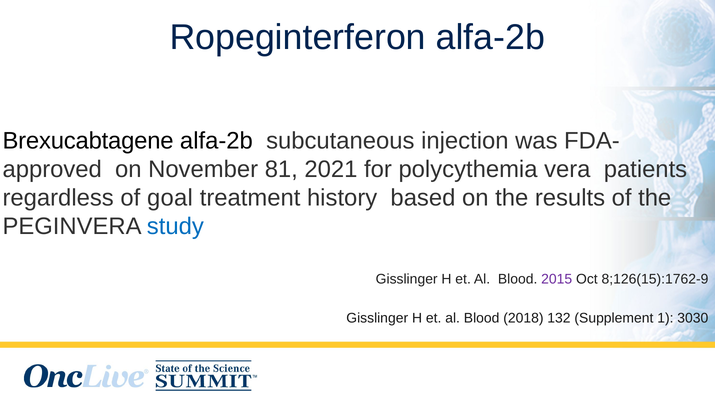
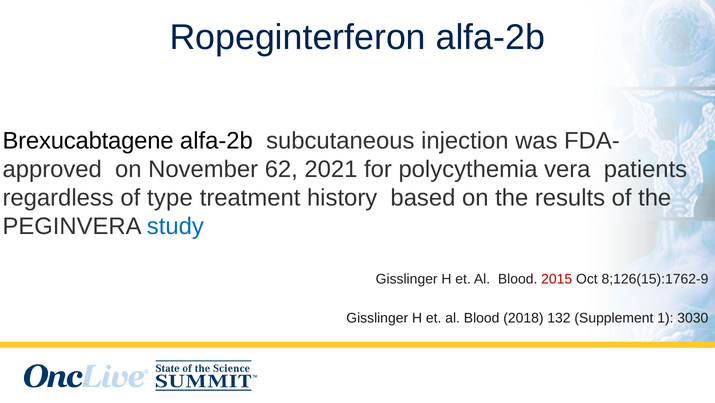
81: 81 -> 62 (281, 169)
goal: goal -> type (170, 198)
2015 colour: purple -> red (557, 279)
